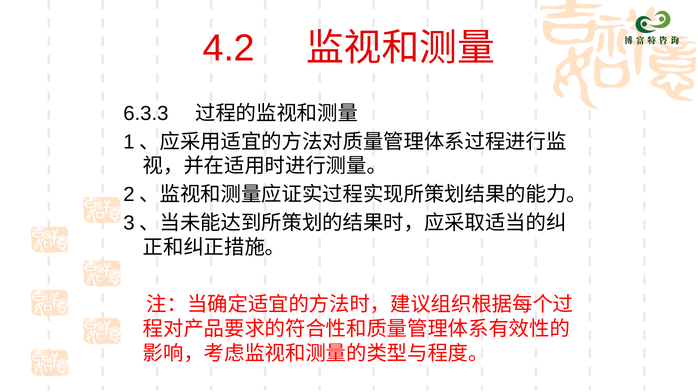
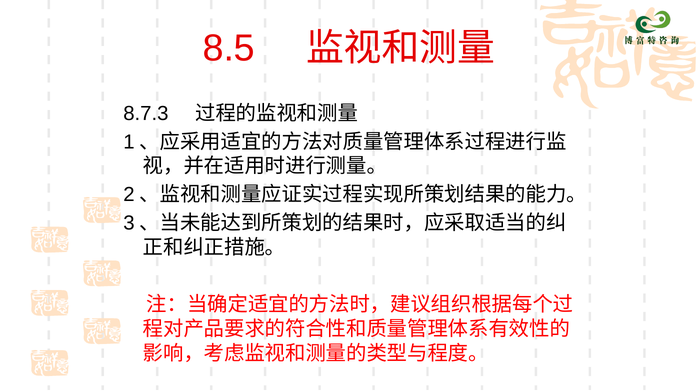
4.2: 4.2 -> 8.5 (229, 48)
6.3.3: 6.3.3 -> 8.7.3 (146, 114)
